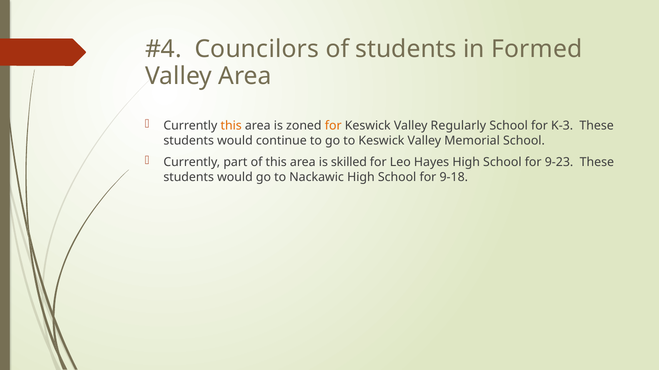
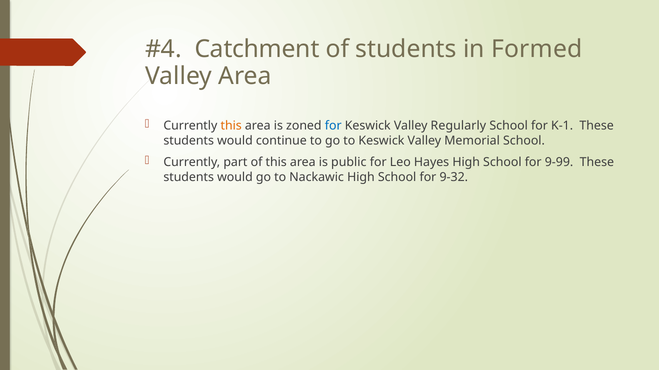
Councilors: Councilors -> Catchment (257, 49)
for colour: orange -> blue (333, 126)
K-3: K-3 -> K-1 (562, 126)
skilled: skilled -> public (349, 163)
9-23: 9-23 -> 9-99 (559, 163)
9-18: 9-18 -> 9-32 (454, 177)
